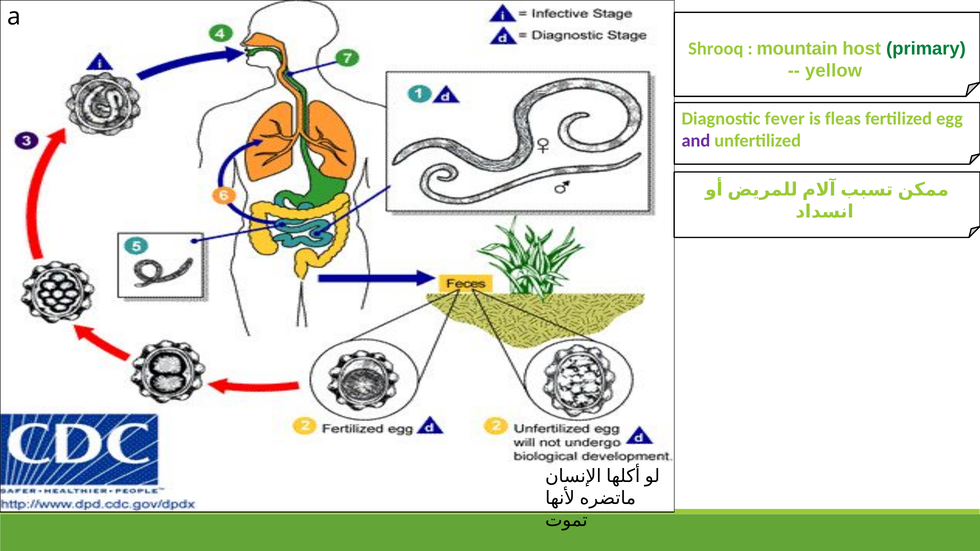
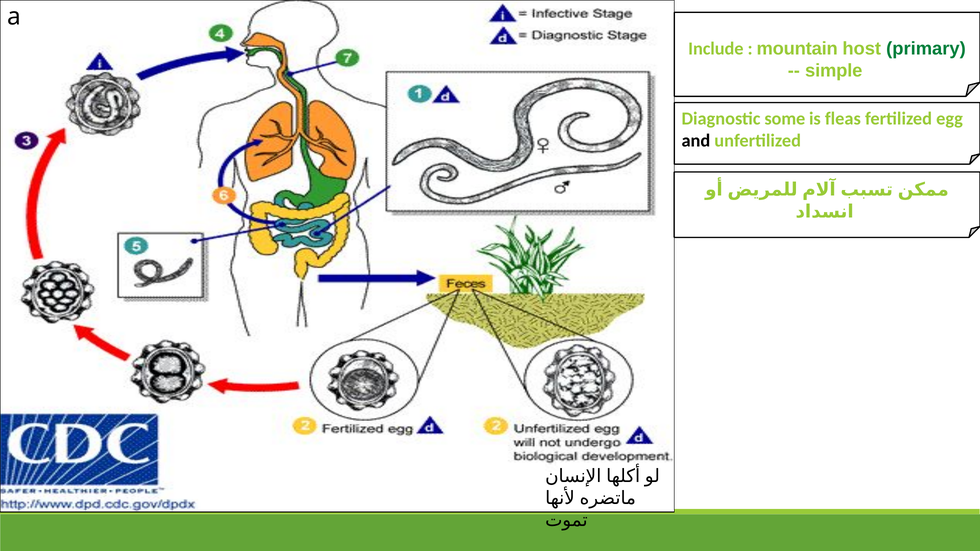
Shrooq: Shrooq -> Include (716, 49)
yellow: yellow -> simple (834, 71)
fever: fever -> some (785, 119)
and colour: purple -> black (696, 141)
